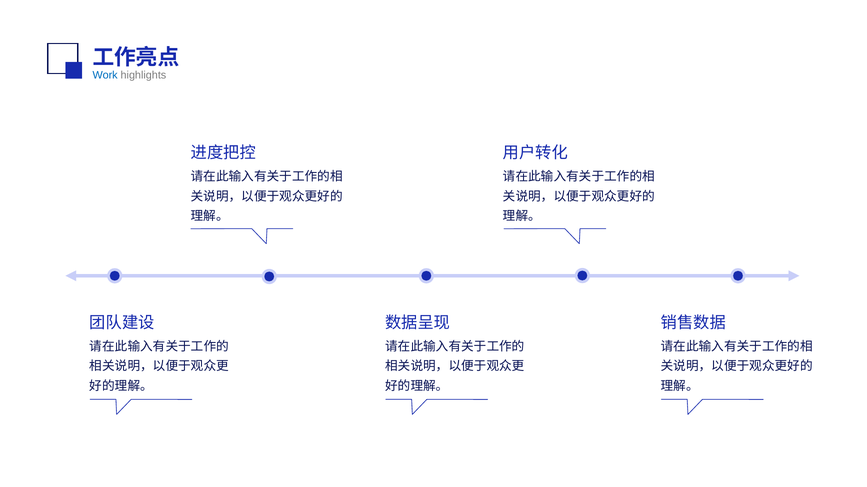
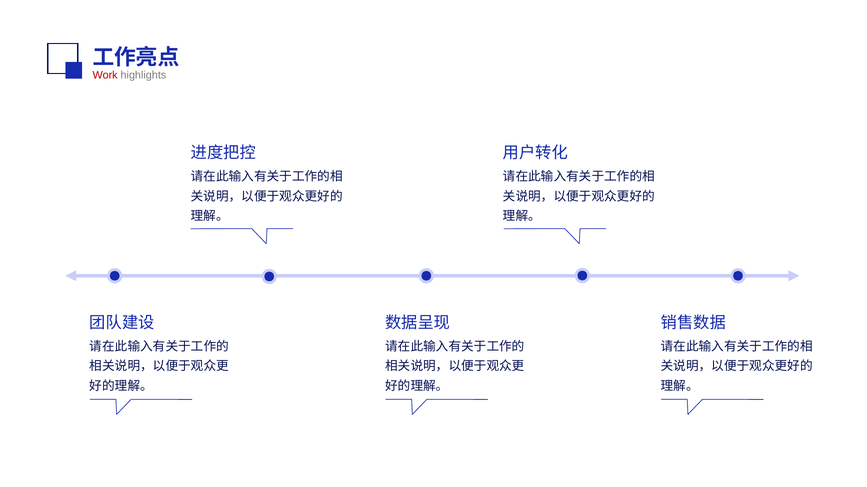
Work colour: blue -> red (105, 75)
